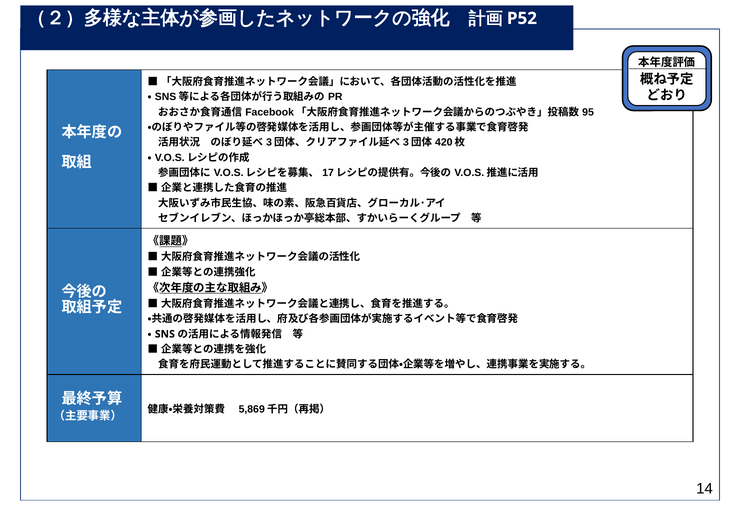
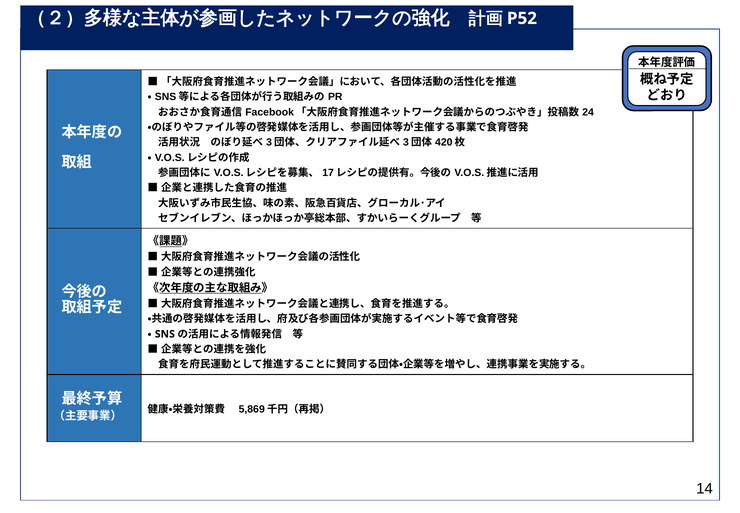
95: 95 -> 24 (588, 112)
